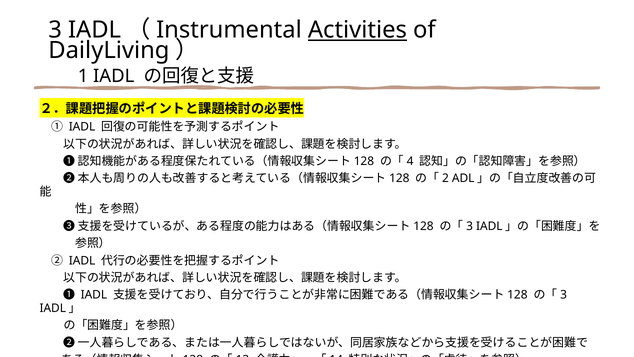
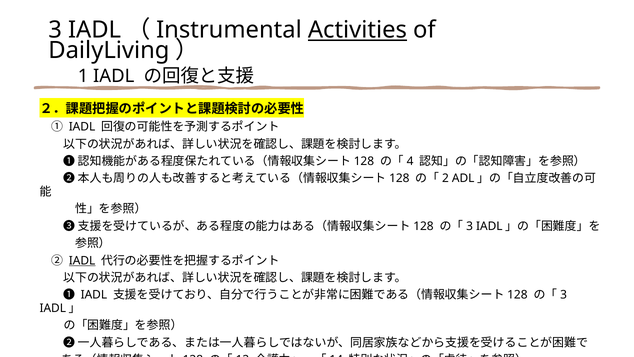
IADL underline: none -> present (82, 260)
